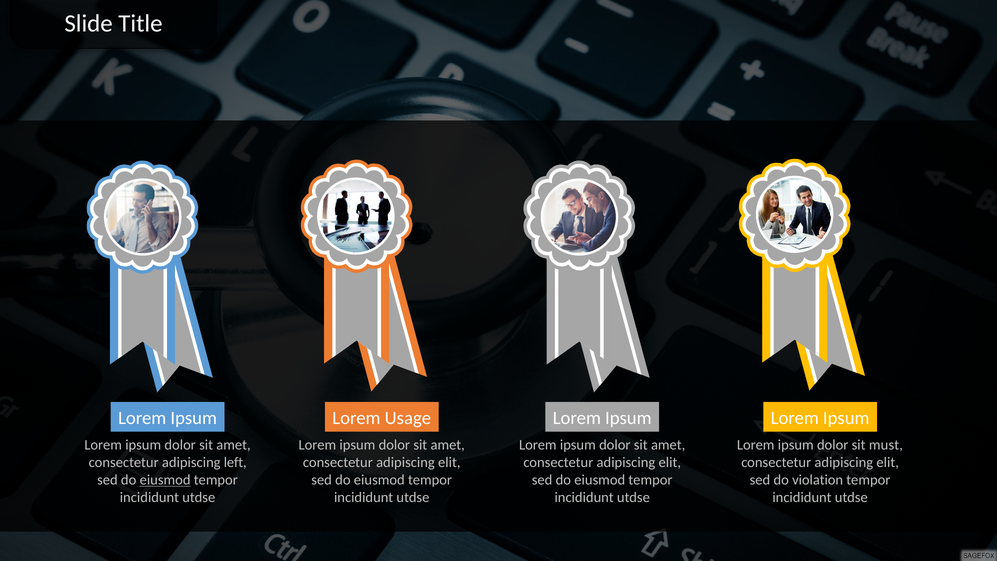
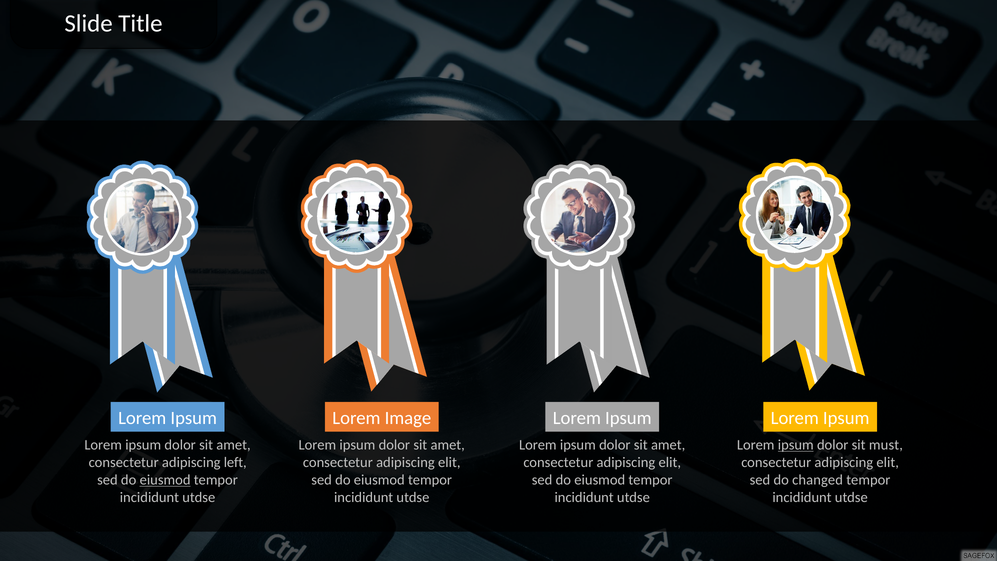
Usage: Usage -> Image (408, 418)
ipsum underline: none -> present (796, 445)
violation: violation -> changed (818, 480)
